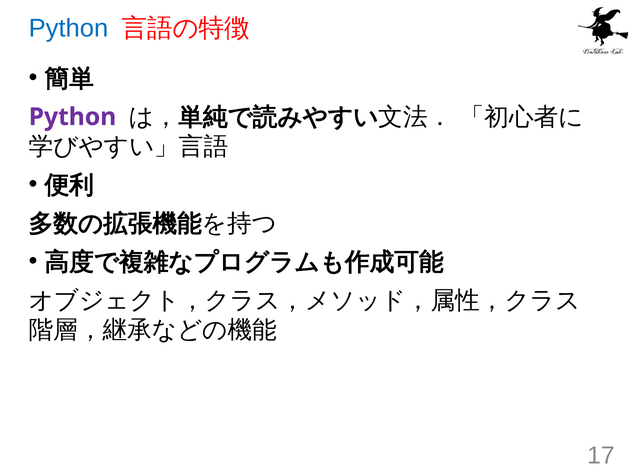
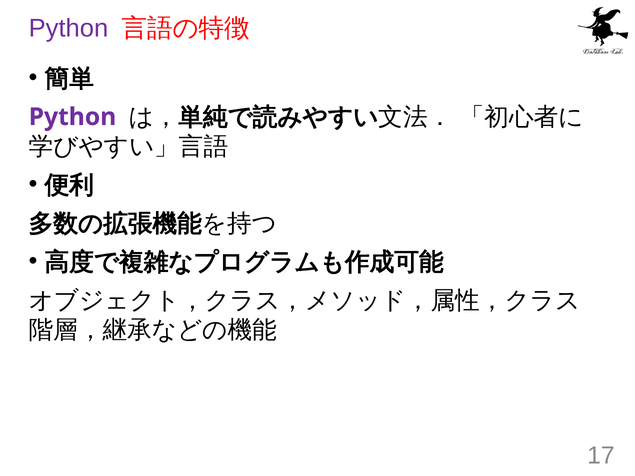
Python colour: blue -> purple (68, 28)
